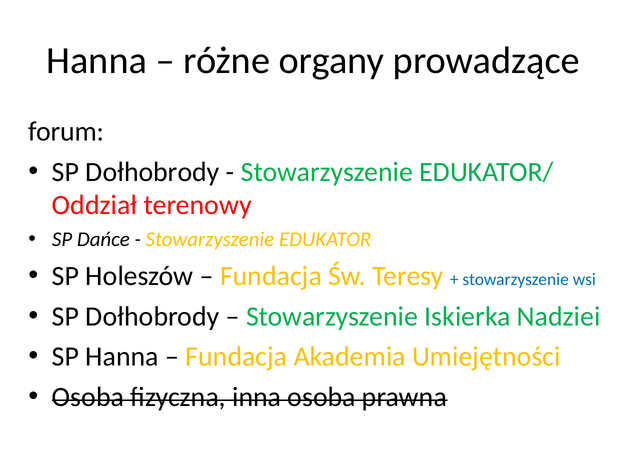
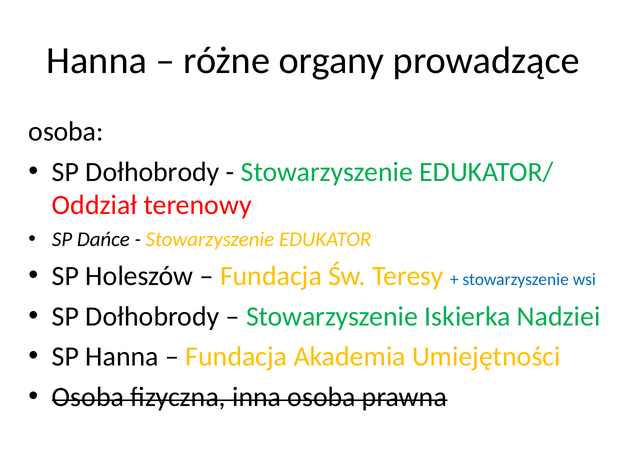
forum: forum -> osoba (66, 132)
